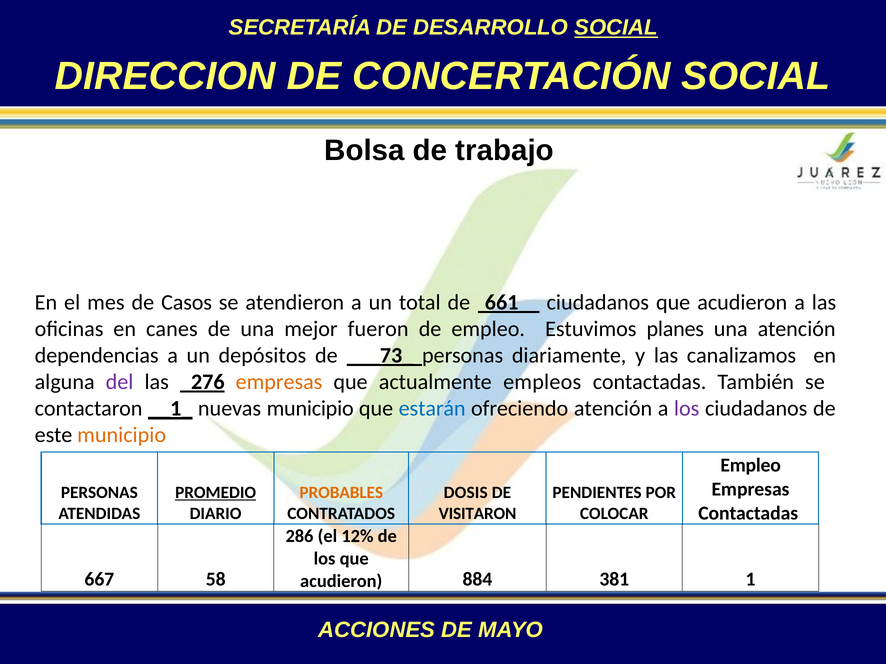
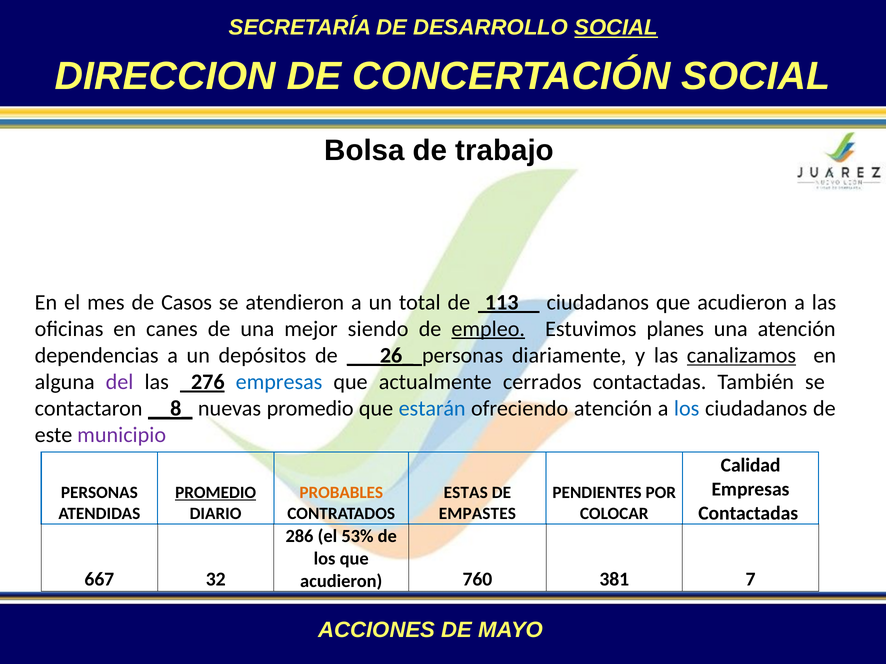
661: 661 -> 113 (502, 303)
fueron: fueron -> siendo (378, 329)
empleo underline: none -> present (488, 329)
___73_: ___73_ -> ___26_ (380, 356)
canalizamos underline: none -> present (741, 356)
empresas colour: orange -> blue (279, 382)
empleos: empleos -> cerrados (542, 382)
__1_: __1_ -> __8_ (170, 409)
nuevas municipio: municipio -> promedio (310, 409)
los colour: purple -> blue (687, 409)
municipio colour: orange -> purple (122, 435)
Empleo: Empleo -> Calidad (751, 466)
DOSIS: DOSIS -> ESTAS (466, 493)
VISITARON: VISITARON -> EMPASTES (477, 514)
12%: 12% -> 53% (357, 537)
58: 58 -> 32 (216, 580)
884: 884 -> 760 (477, 580)
1: 1 -> 7 (751, 580)
